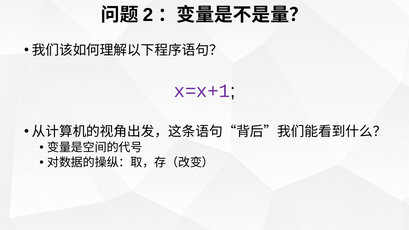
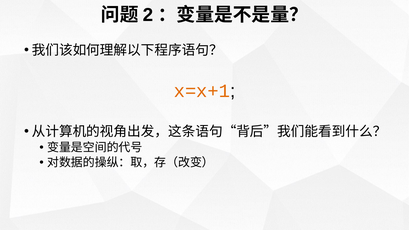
x=x+1 colour: purple -> orange (202, 91)
